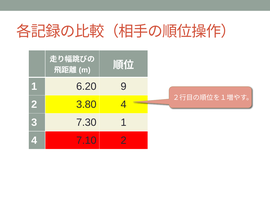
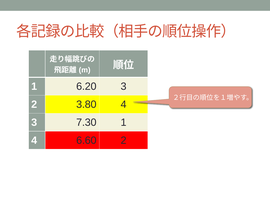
6.20 9: 9 -> 3 (124, 86)
7.10: 7.10 -> 6.60 (86, 140)
